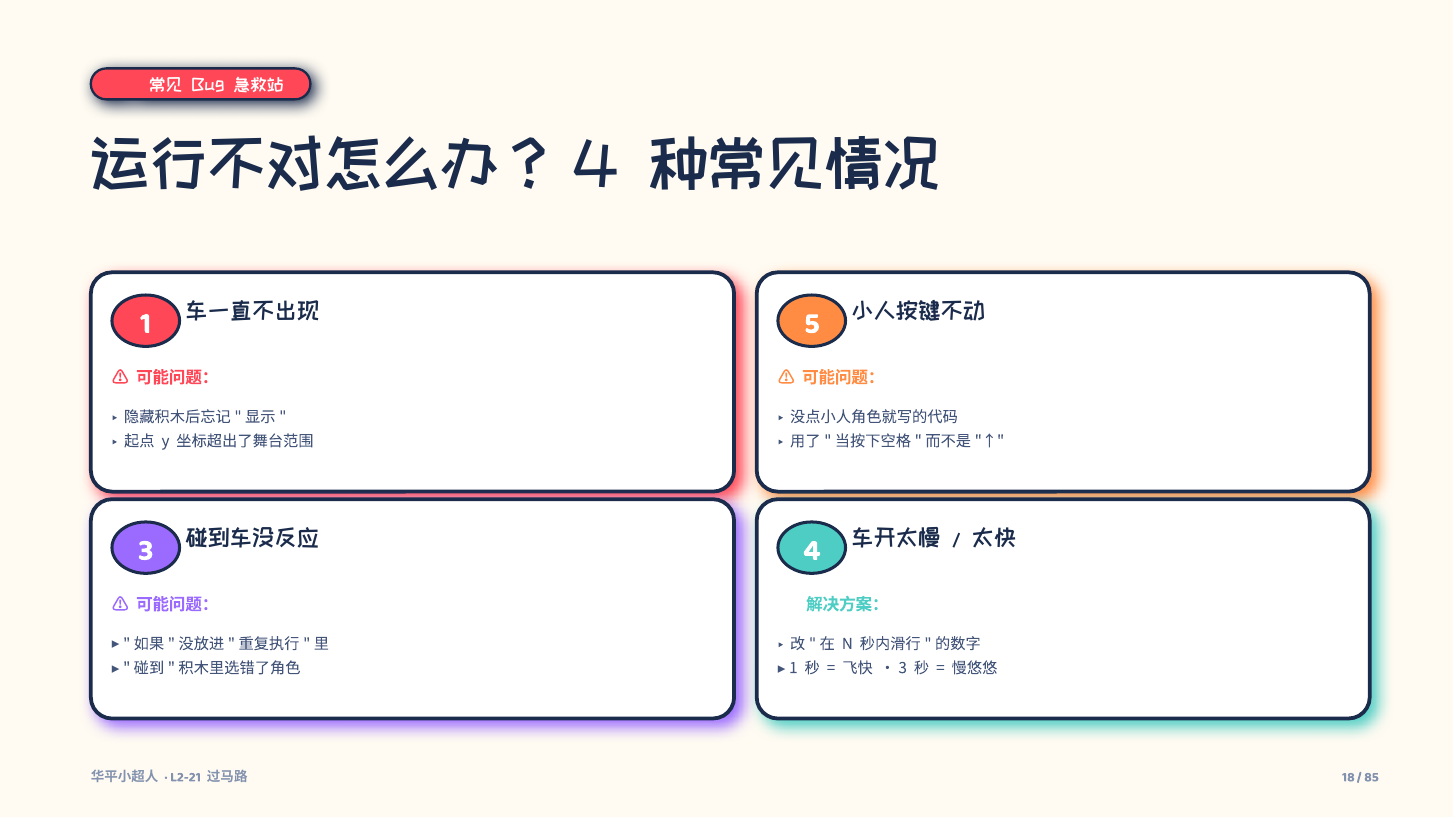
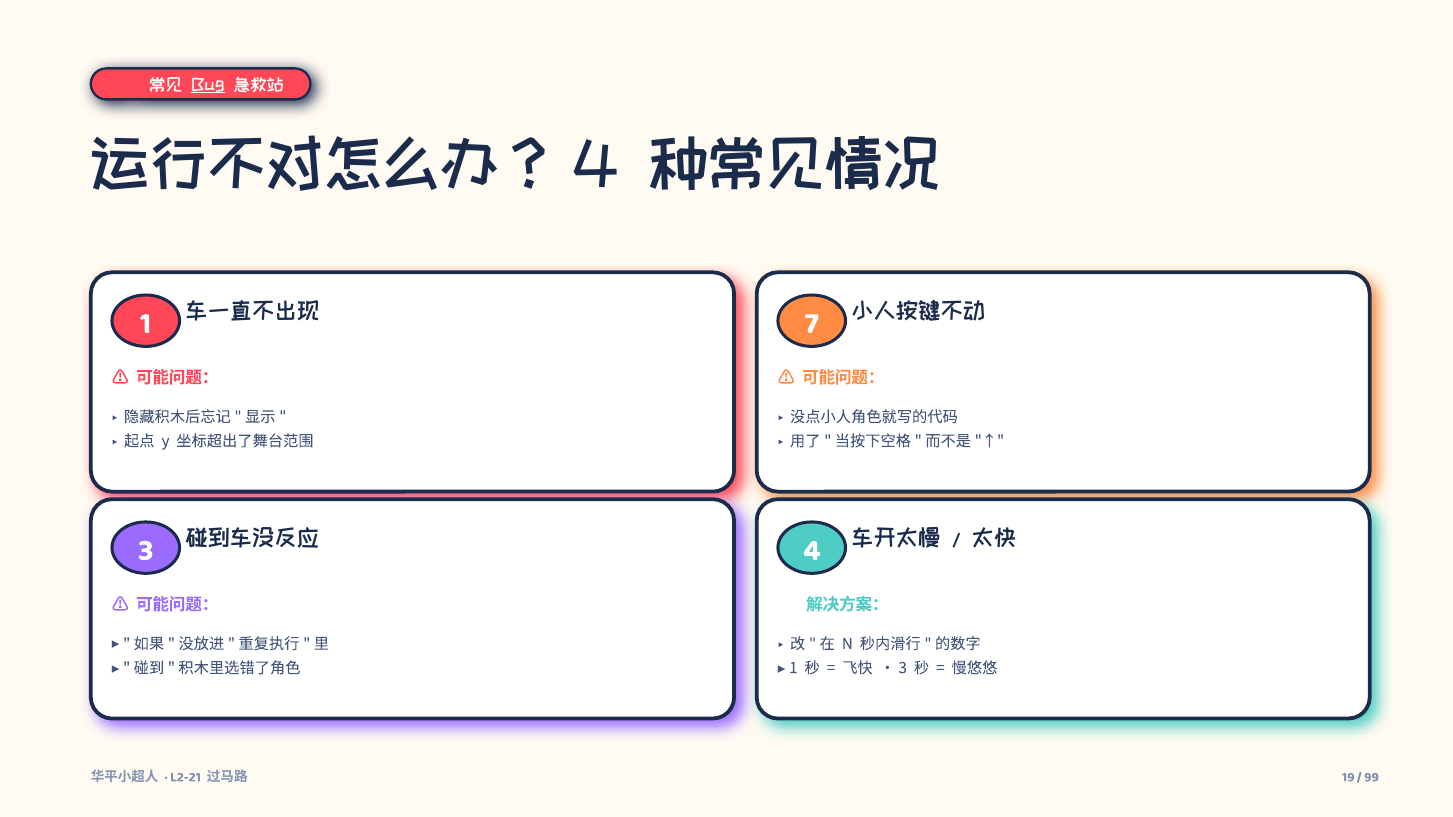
Bug underline: none -> present (208, 85)
5: 5 -> 7 (812, 323)
18: 18 -> 19 (1348, 777)
85: 85 -> 99 (1372, 777)
